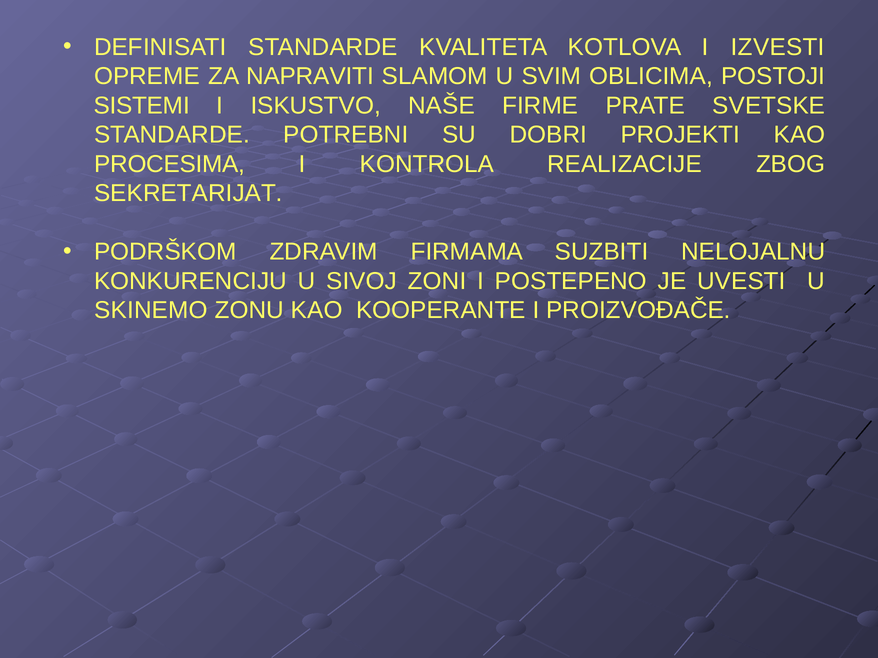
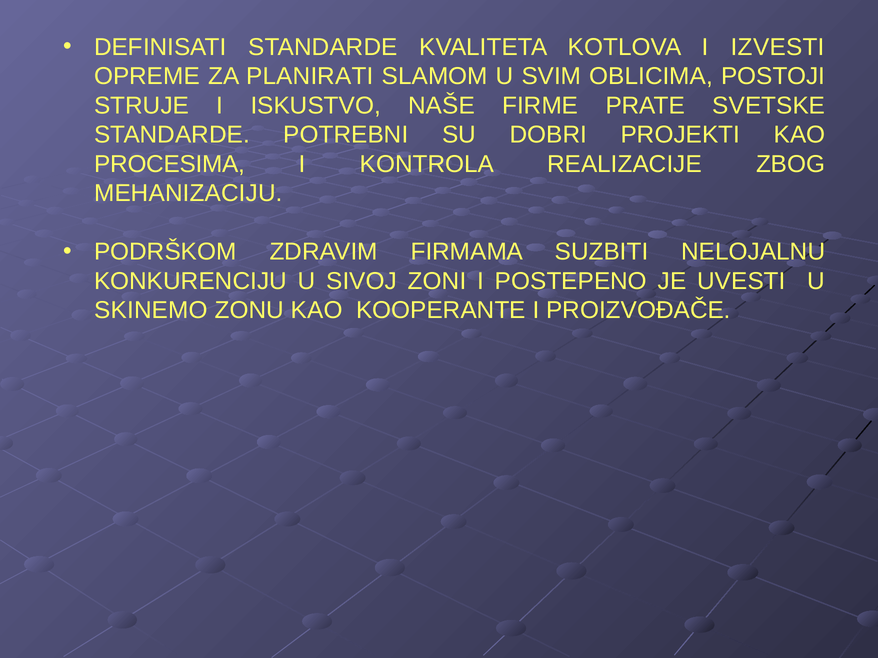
NAPRAVITI: NAPRAVITI -> PLANIRATI (310, 76)
SISTEMI: SISTEMI -> STRUJE (142, 106)
SEKRETARIJAT: SEKRETARIJAT -> MEHANIZACIJU (188, 194)
